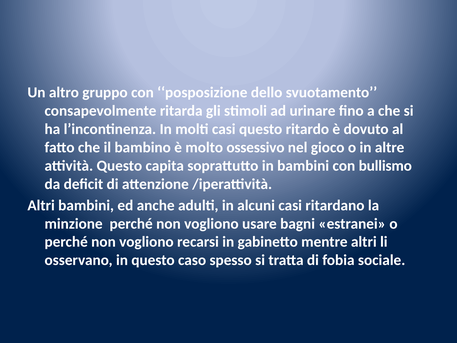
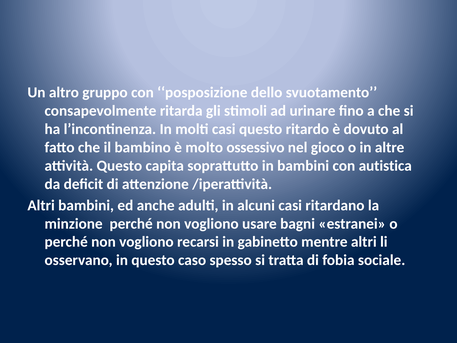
bullismo: bullismo -> autistica (385, 166)
